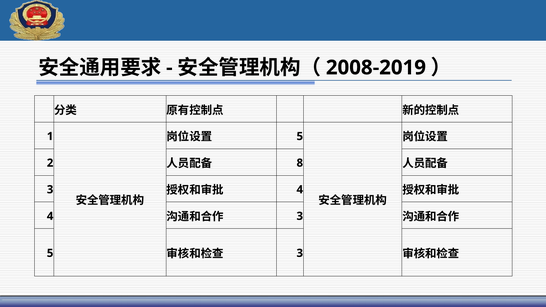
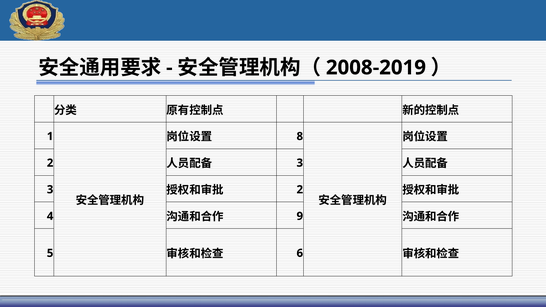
5: 5 -> 8 (300, 136)
8: 8 -> 3 (300, 163)
4: 4 -> 2 (300, 190)
3: 3 -> 9 (300, 216)
3: 3 -> 6 (300, 253)
